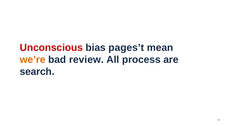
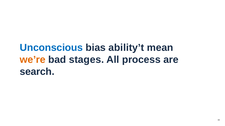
Unconscious colour: red -> blue (51, 48)
pages’t: pages’t -> ability’t (126, 48)
review: review -> stages (86, 60)
